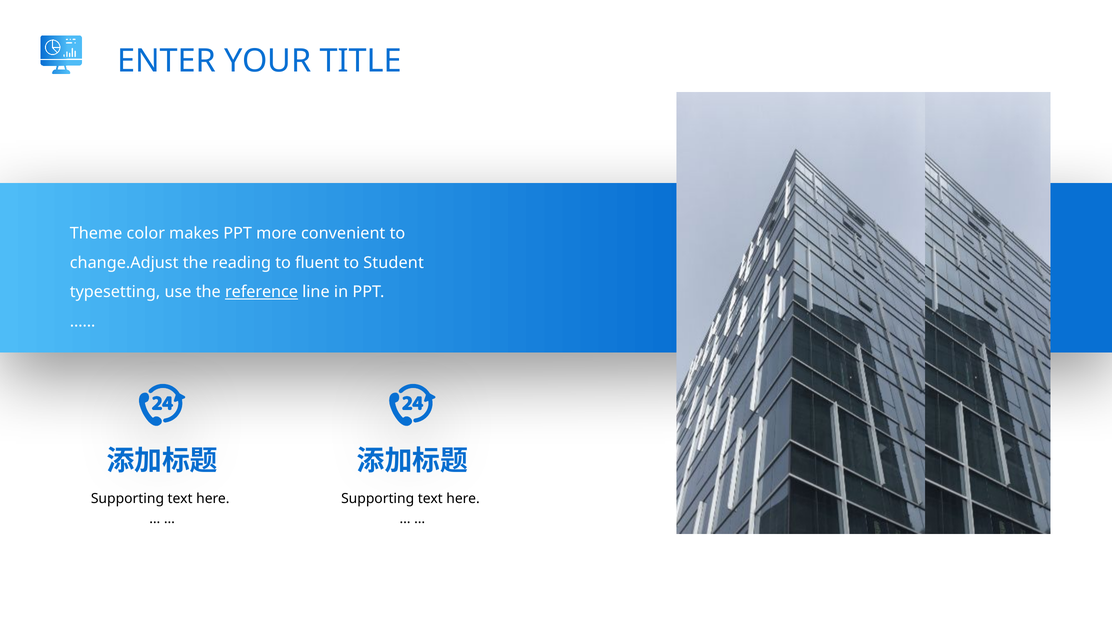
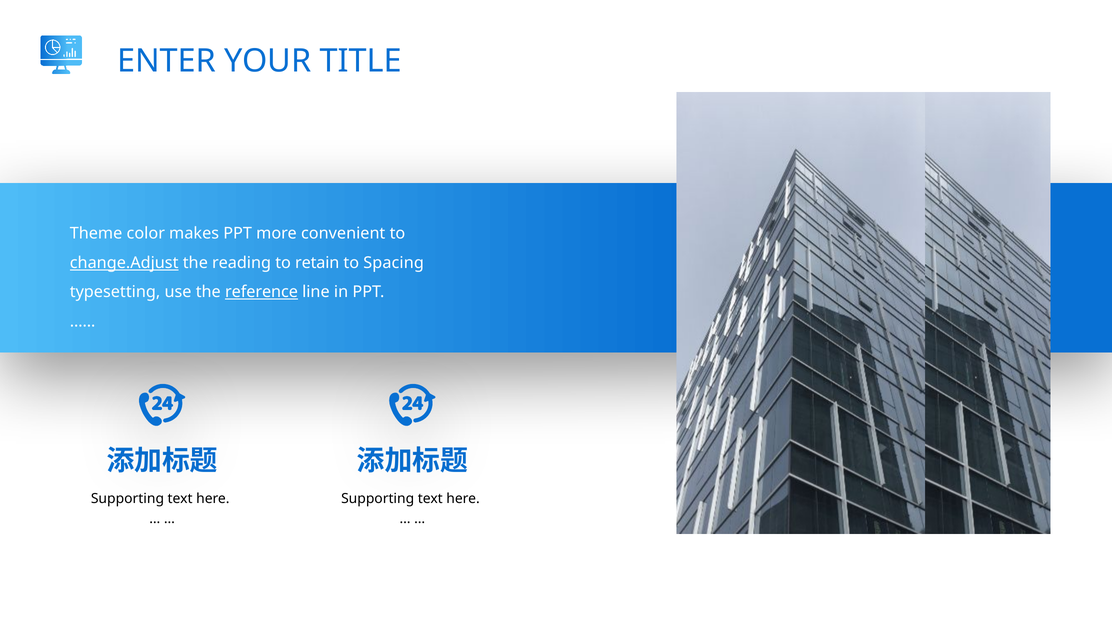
change.Adjust underline: none -> present (124, 263)
fluent: fluent -> retain (317, 263)
Student: Student -> Spacing (394, 263)
